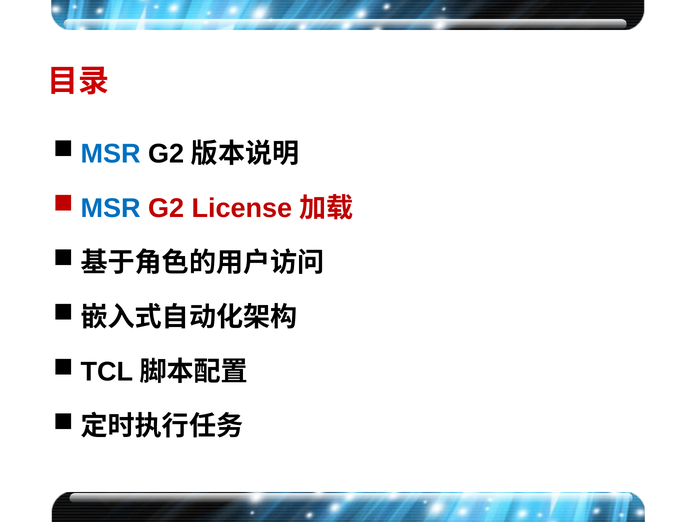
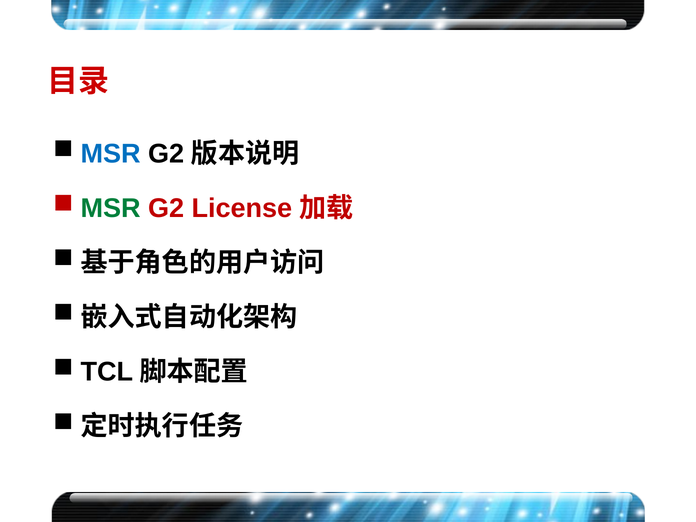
MSR colour: blue -> green (111, 208)
